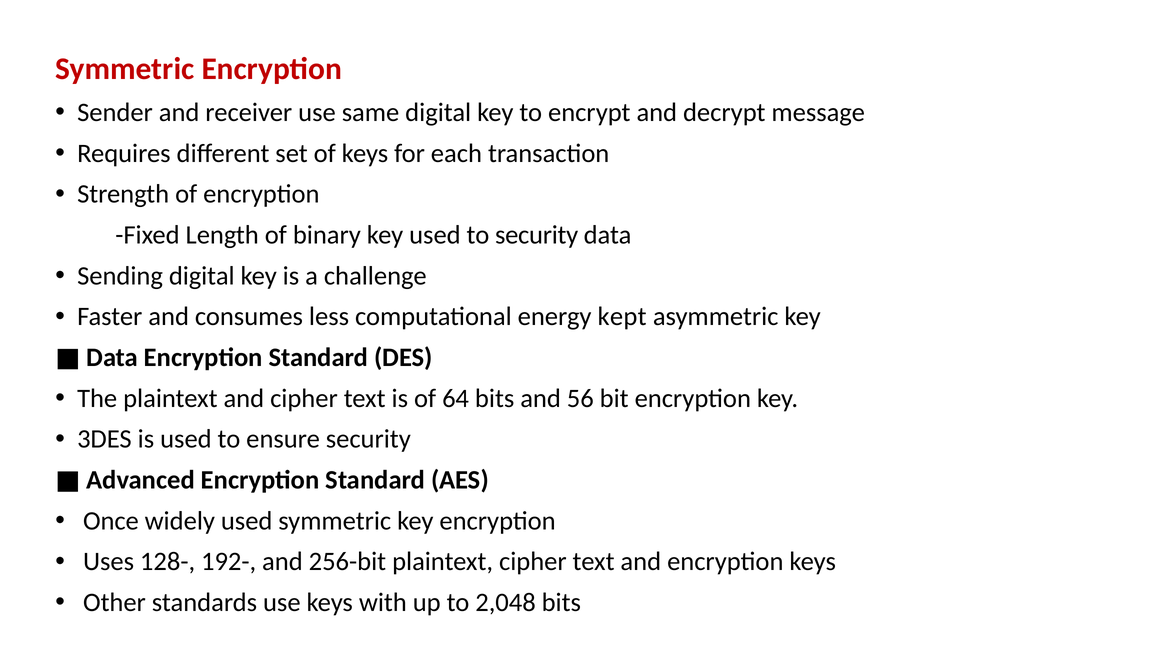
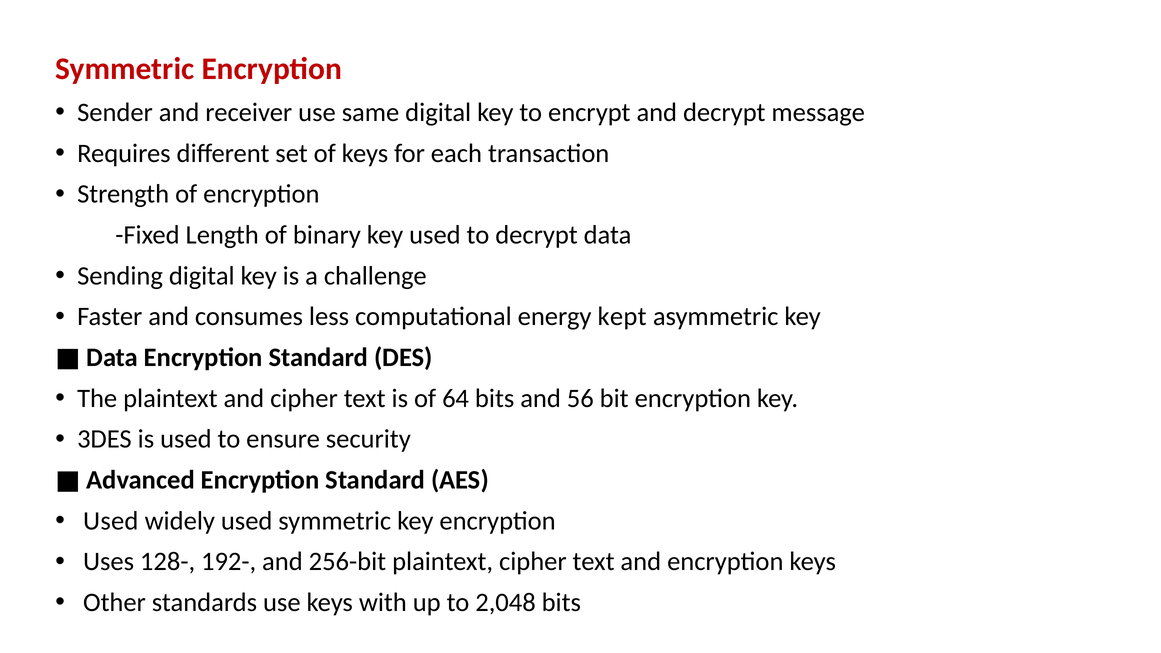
to security: security -> decrypt (537, 235)
Once: Once -> Used (111, 521)
